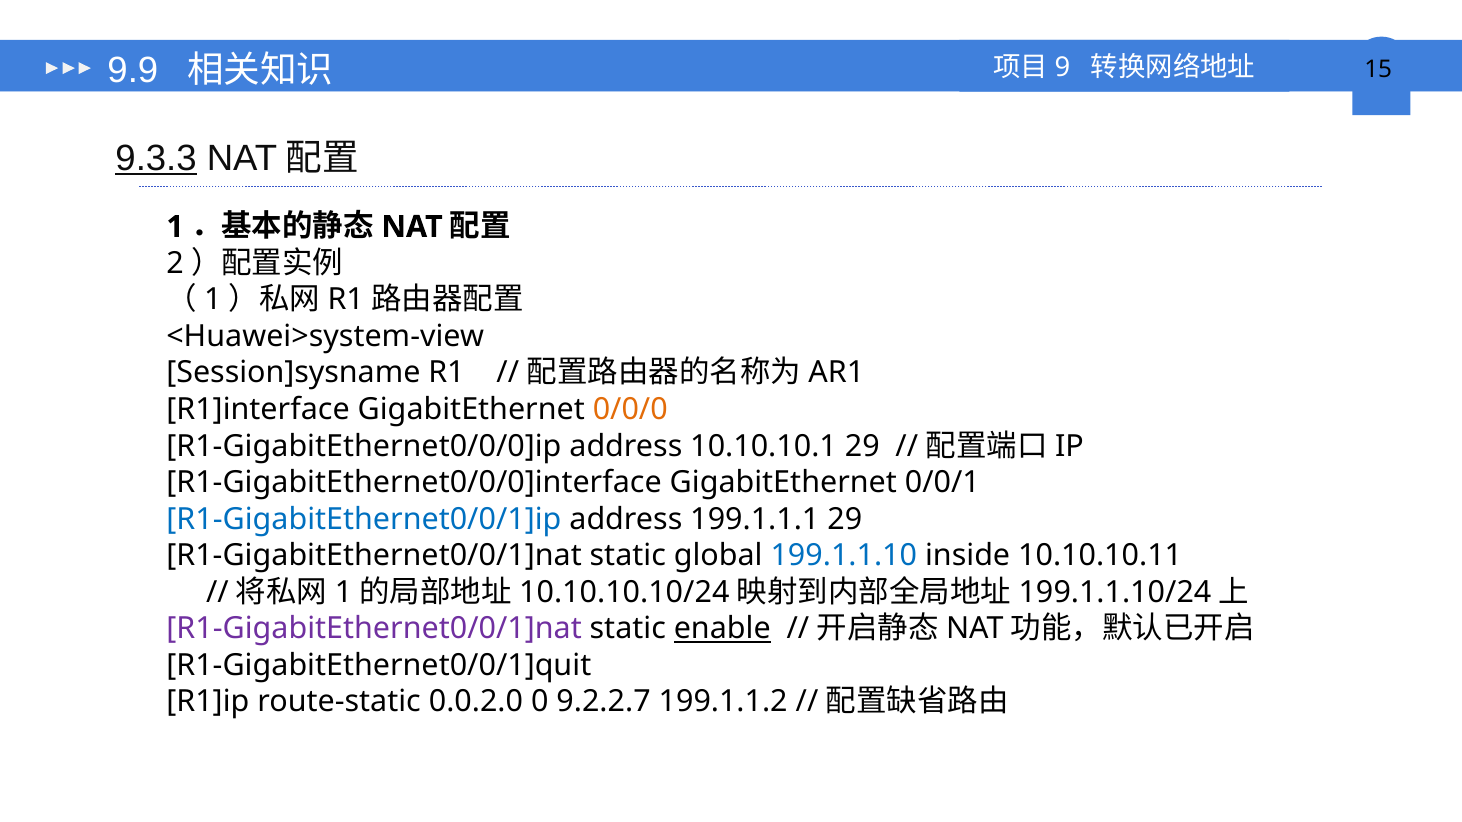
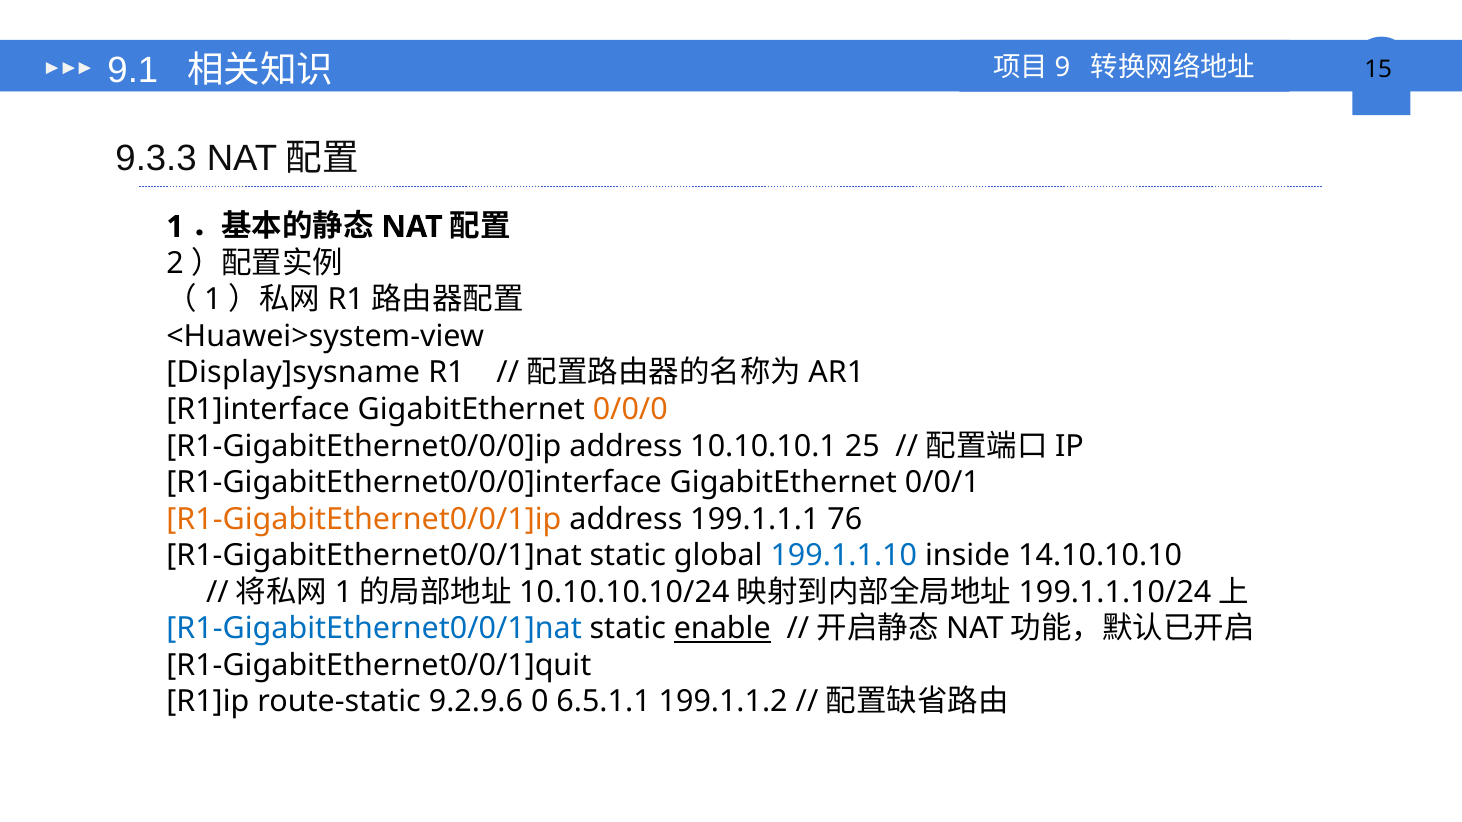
9.9: 9.9 -> 9.1 (133, 70)
9.3.3 underline: present -> none (156, 159)
Session]sysname: Session]sysname -> Display]sysname (293, 373)
10.10.10.1 29: 29 -> 25 (862, 446)
R1-GigabitEthernet0/0/1]ip colour: blue -> orange (364, 519)
199.1.1.1 29: 29 -> 76 (845, 519)
10.10.10.11: 10.10.10.11 -> 14.10.10.10 (1100, 556)
R1-GigabitEthernet0/0/1]nat colour: purple -> blue (374, 629)
0.0.2.0: 0.0.2.0 -> 9.2.9.6 (476, 702)
9.2.2.7: 9.2.2.7 -> 6.5.1.1 (604, 702)
